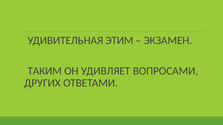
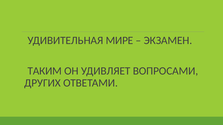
ЭТИМ: ЭТИМ -> МИРЕ (119, 41)
